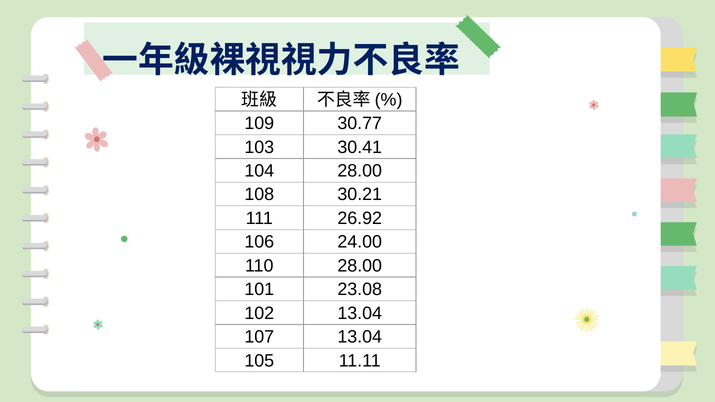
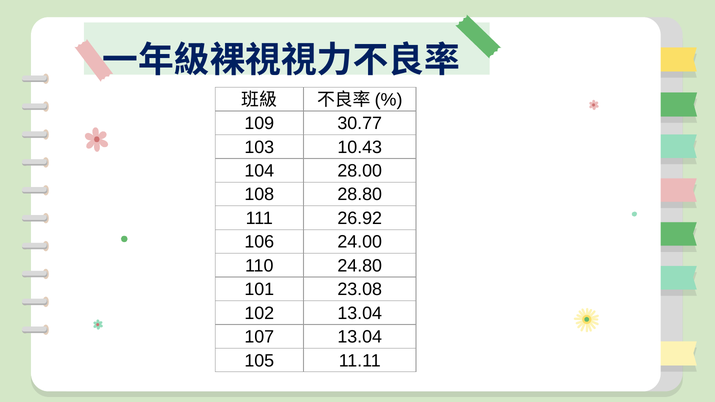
30.41: 30.41 -> 10.43 (360, 147)
30.21: 30.21 -> 28.80 (360, 195)
110 28.00: 28.00 -> 24.80 (360, 266)
